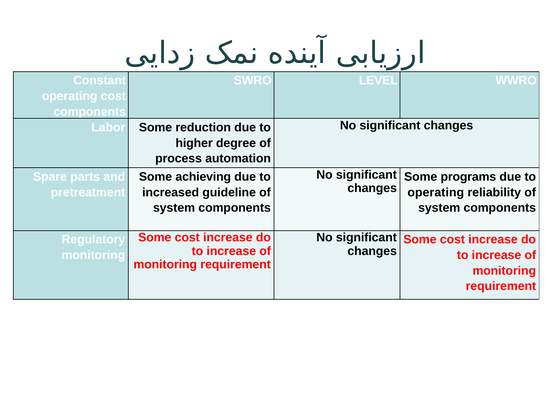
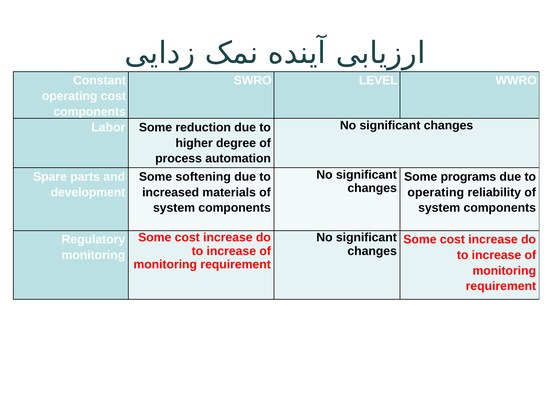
achieving: achieving -> softening (203, 177)
pretreatment: pretreatment -> development (88, 193)
guideline: guideline -> materials (229, 193)
